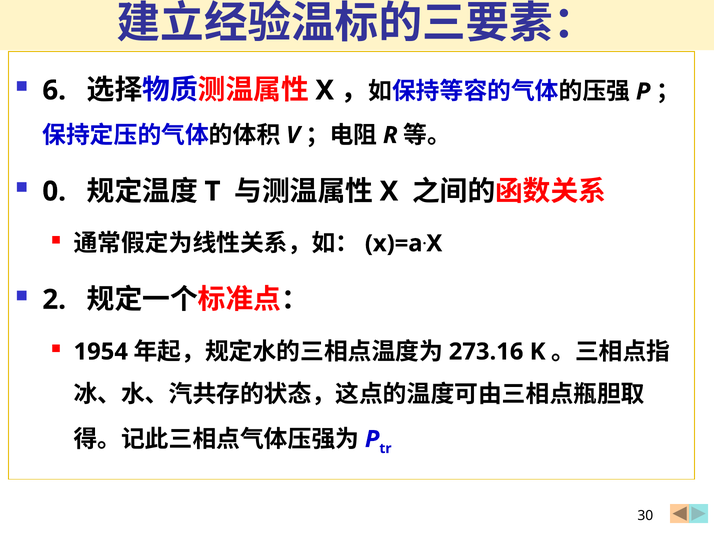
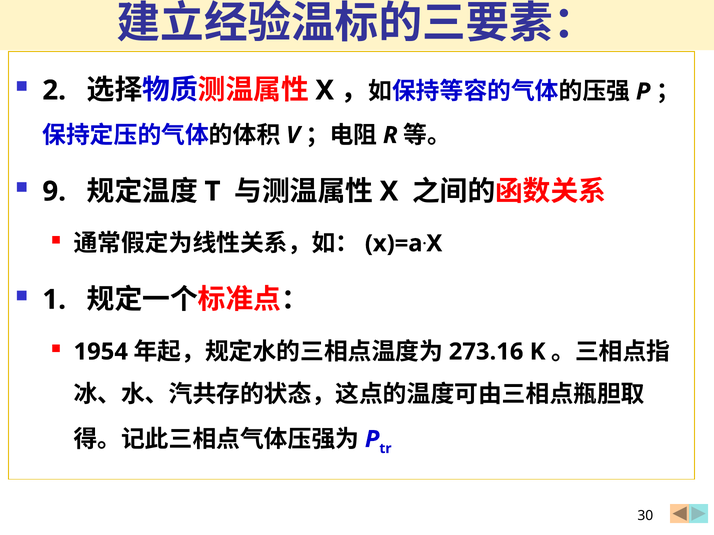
6: 6 -> 2 (54, 90)
0: 0 -> 9 (54, 192)
2: 2 -> 1 (54, 300)
